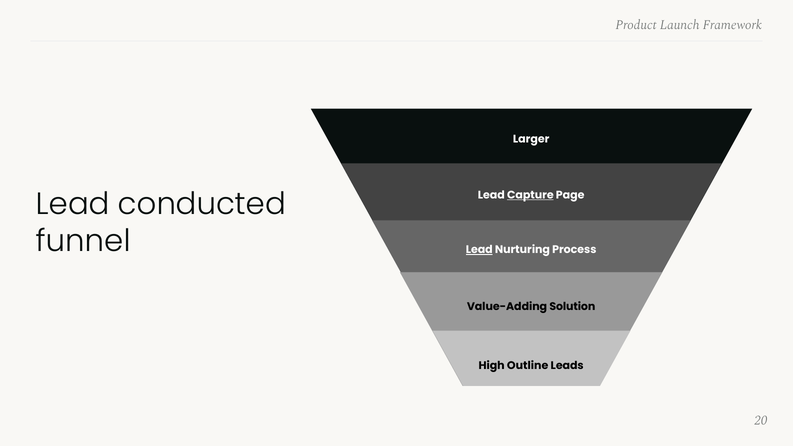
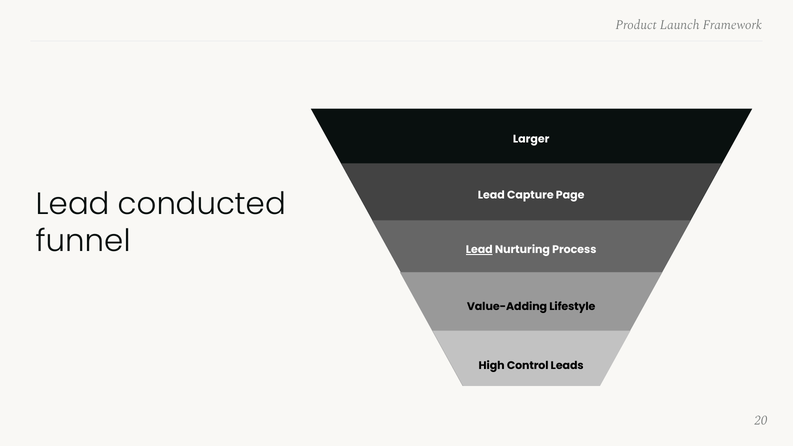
Capture underline: present -> none (530, 195)
Solution: Solution -> Lifestyle (572, 307)
Outline: Outline -> Control (528, 365)
